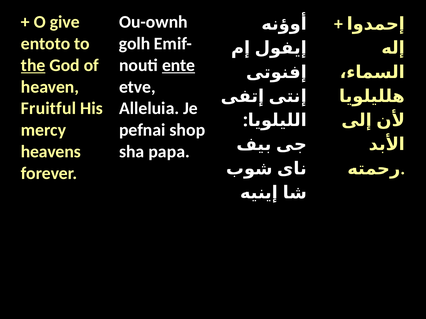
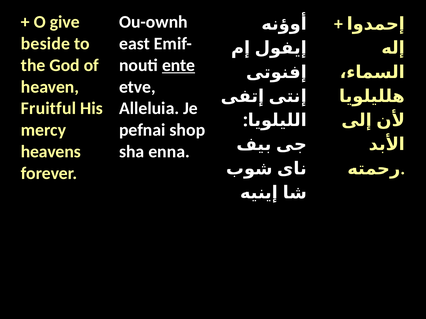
entoto: entoto -> beside (45, 44)
golh: golh -> east (135, 44)
the underline: present -> none (33, 65)
papa: papa -> enna (169, 152)
